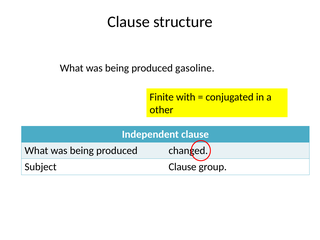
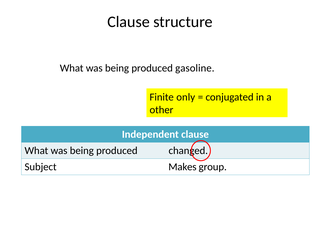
with: with -> only (186, 97)
Subject Clause: Clause -> Makes (182, 167)
